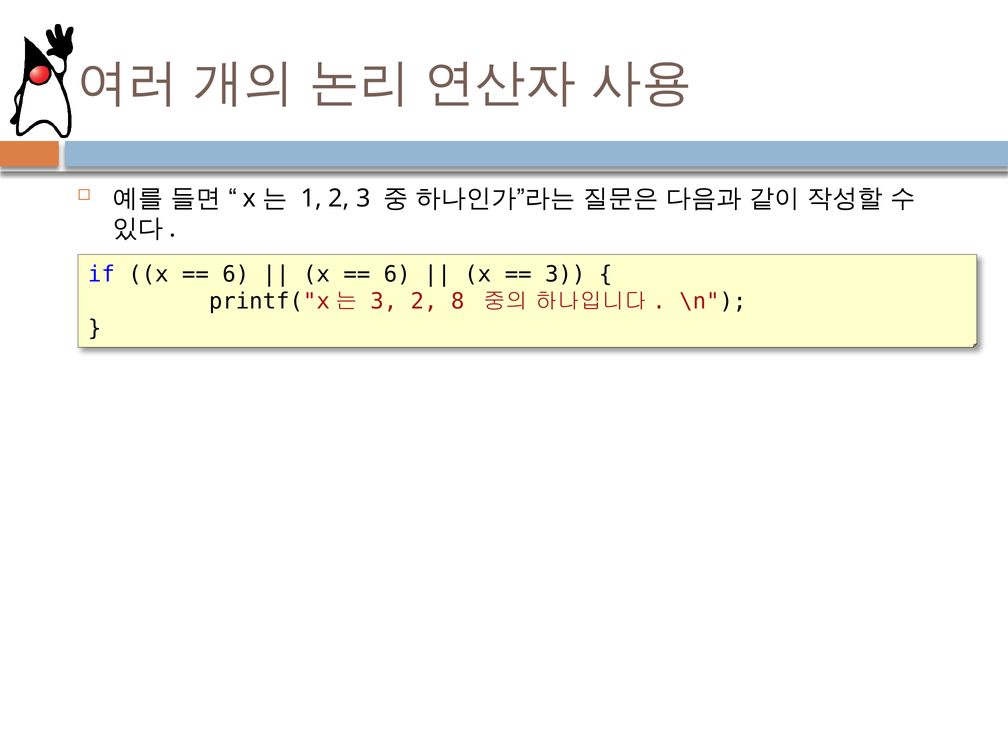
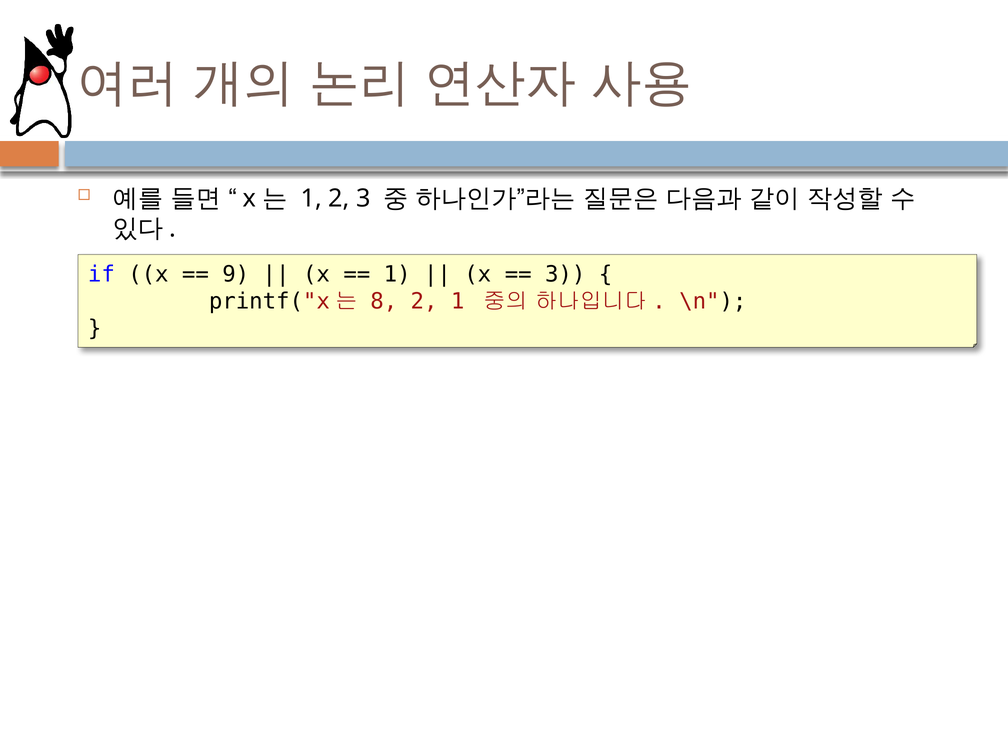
6: 6 -> 9 (236, 274)
6: 6 -> 1 (397, 274)
3: 3 -> 8 (384, 301)
2 8: 8 -> 1 (458, 301)
